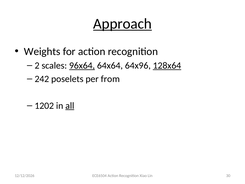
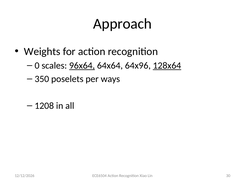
Approach underline: present -> none (122, 24)
2: 2 -> 0 (37, 65)
242: 242 -> 350 (42, 79)
from: from -> ways (110, 79)
1202: 1202 -> 1208 (44, 106)
all underline: present -> none (70, 106)
